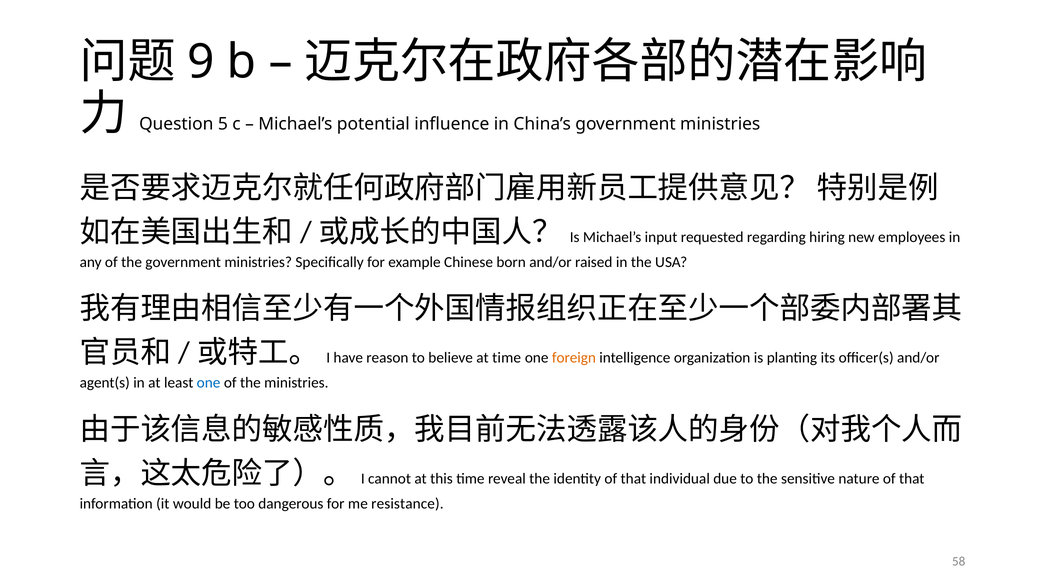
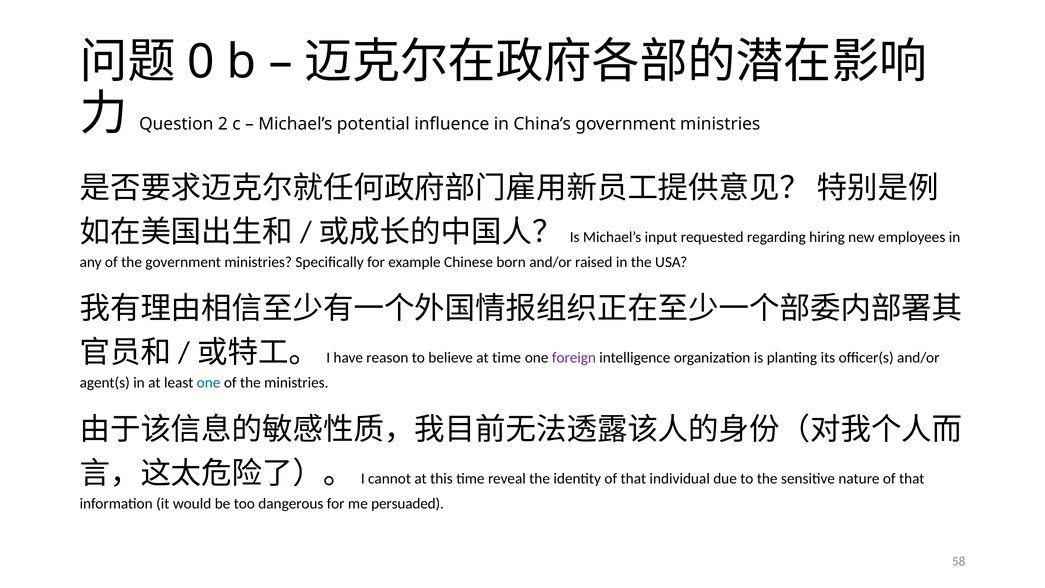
9: 9 -> 0 (201, 62)
5: 5 -> 2 (223, 124)
foreign colour: orange -> purple (574, 358)
resistance: resistance -> persuaded (408, 503)
